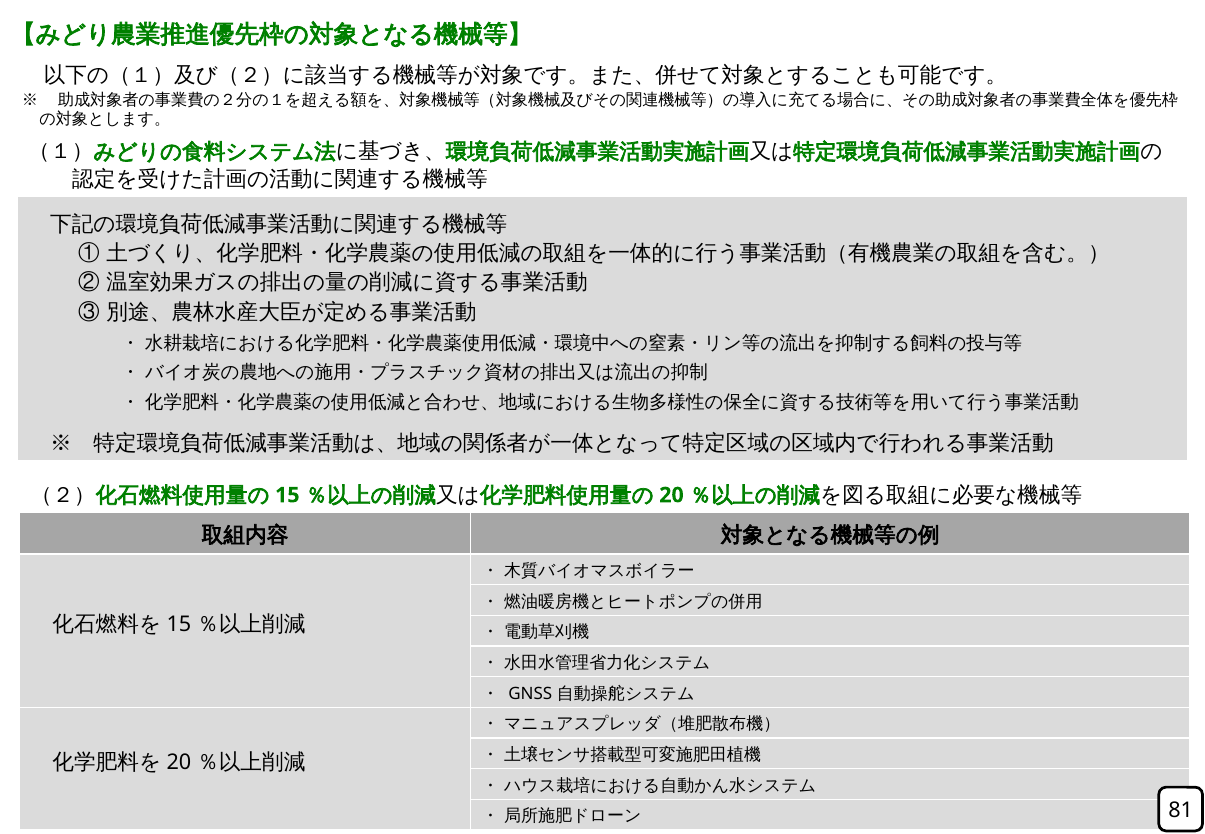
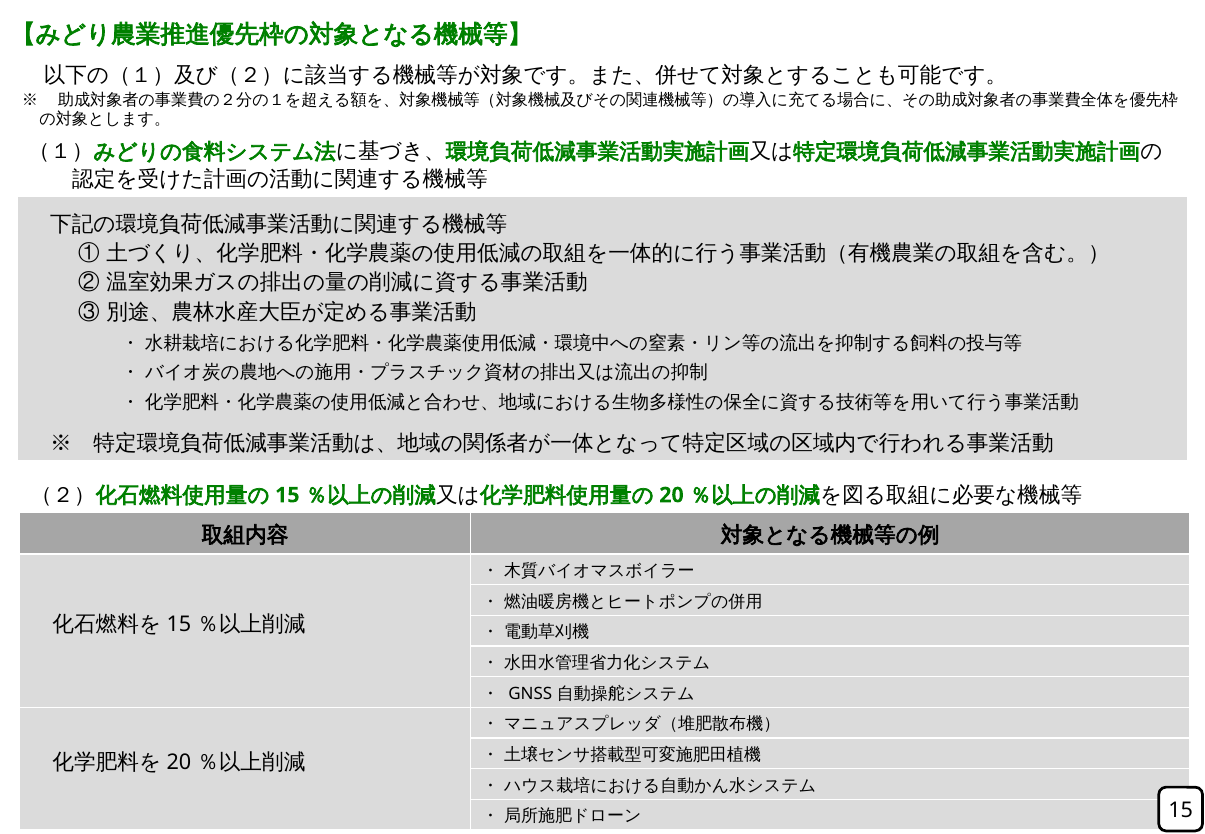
81: 81 -> 15 (1181, 811)
